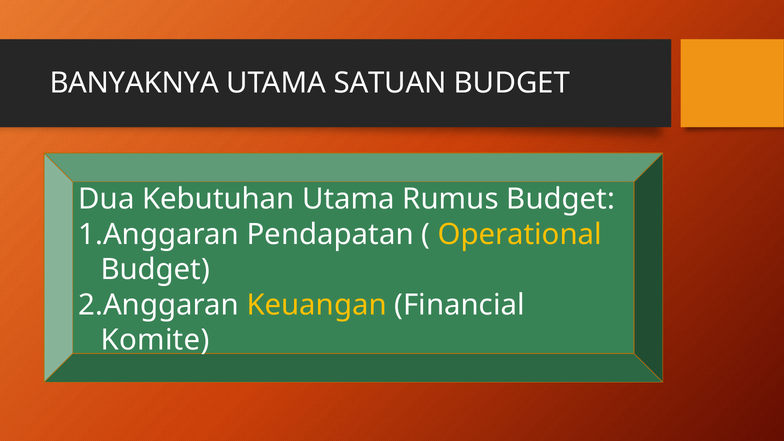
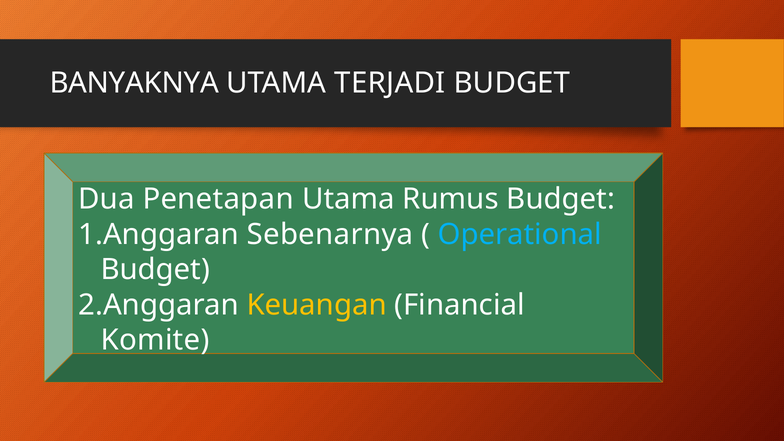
SATUAN: SATUAN -> TERJADI (390, 83)
Kebutuhan: Kebutuhan -> Penetapan (218, 199)
Pendapatan: Pendapatan -> Sebenarnya (330, 234)
Operational colour: yellow -> light blue (520, 234)
